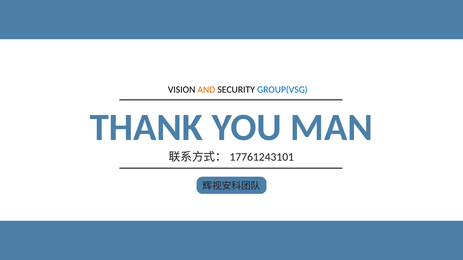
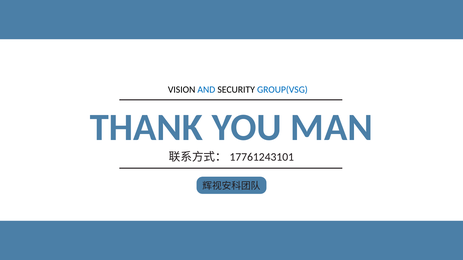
AND colour: orange -> blue (206, 90)
